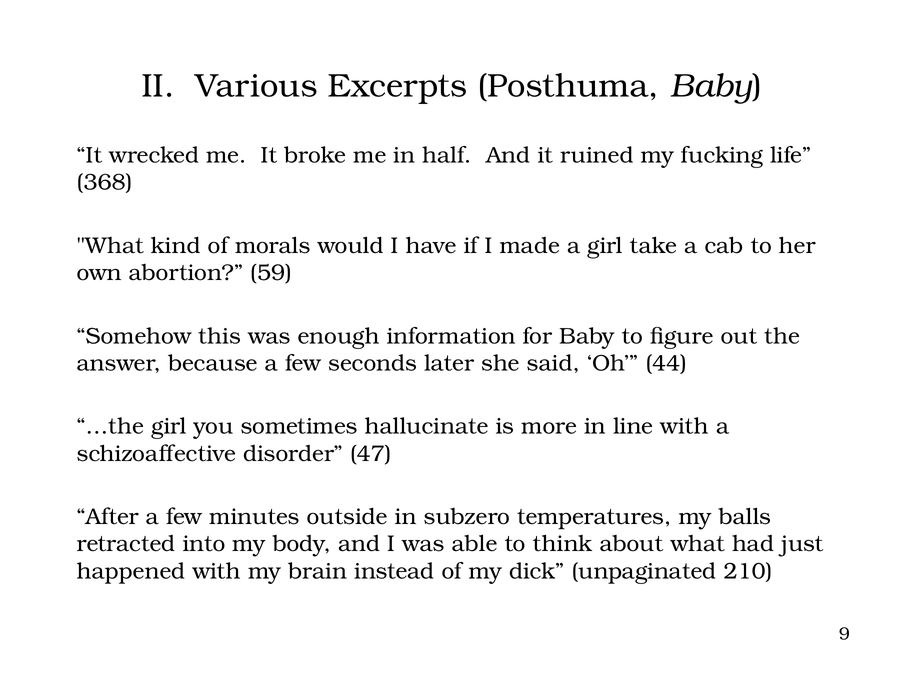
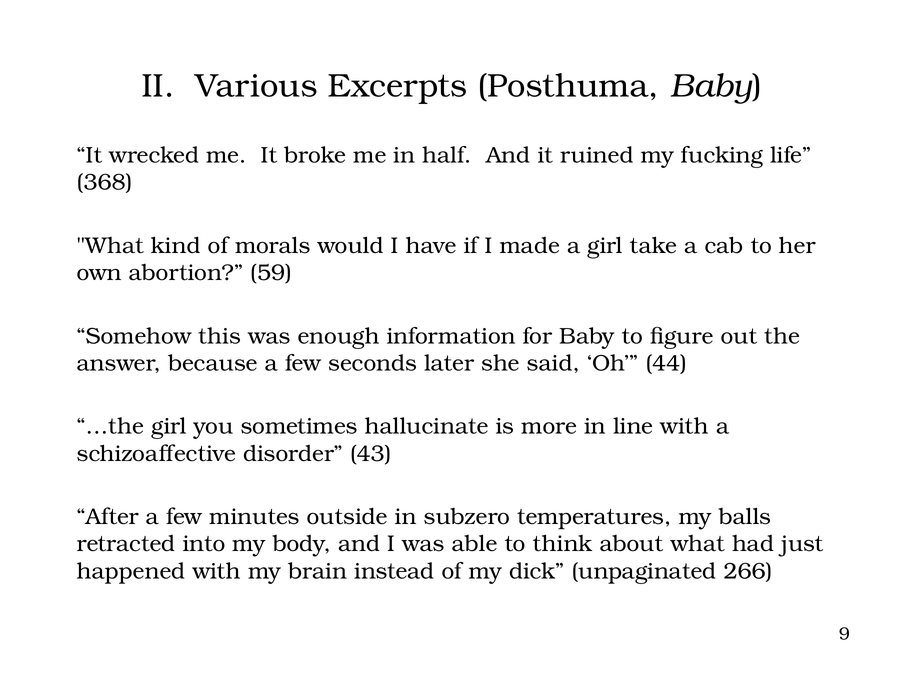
47: 47 -> 43 (371, 454)
210: 210 -> 266 (748, 571)
